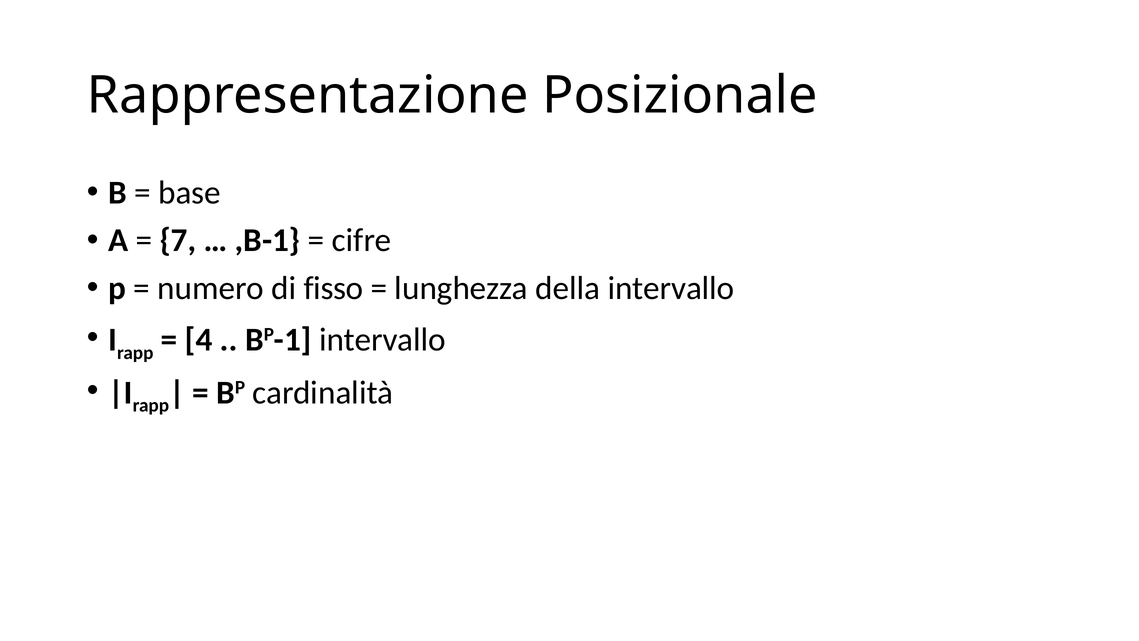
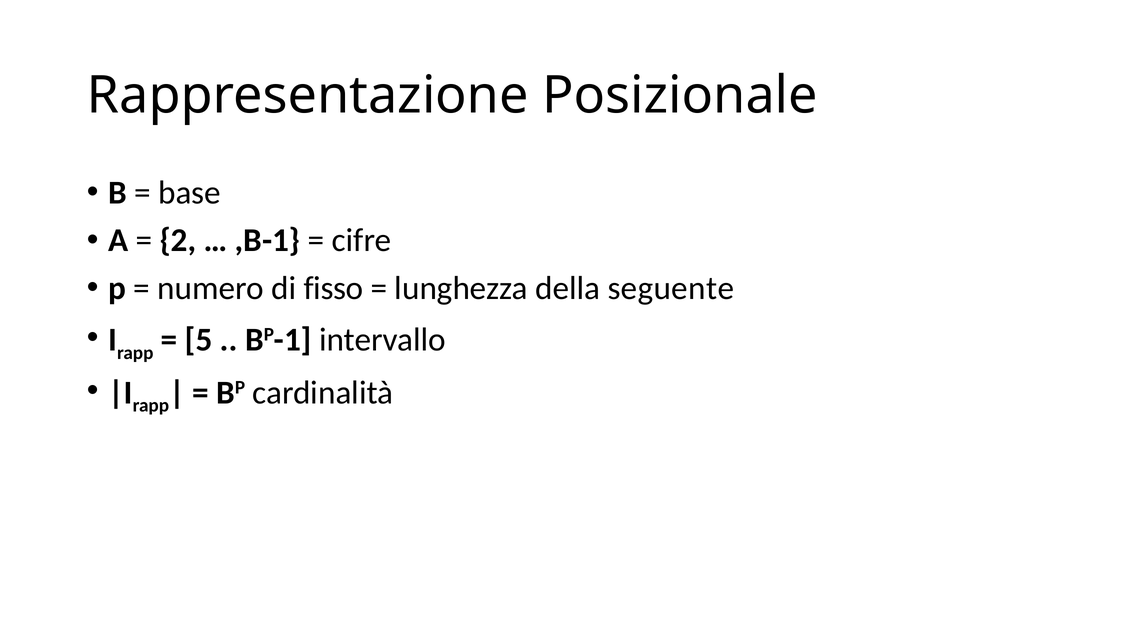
7: 7 -> 2 (178, 240)
della intervallo: intervallo -> seguente (671, 288)
4: 4 -> 5 (199, 340)
